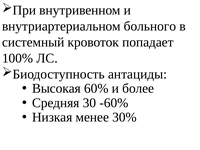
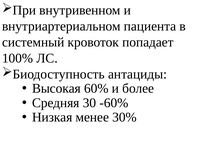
больного: больного -> пациента (150, 26)
